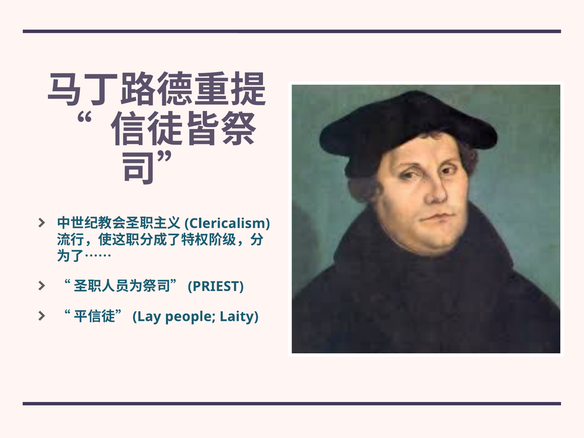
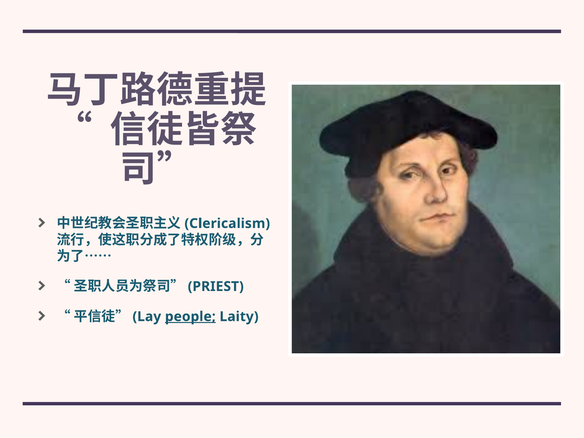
people underline: none -> present (190, 317)
